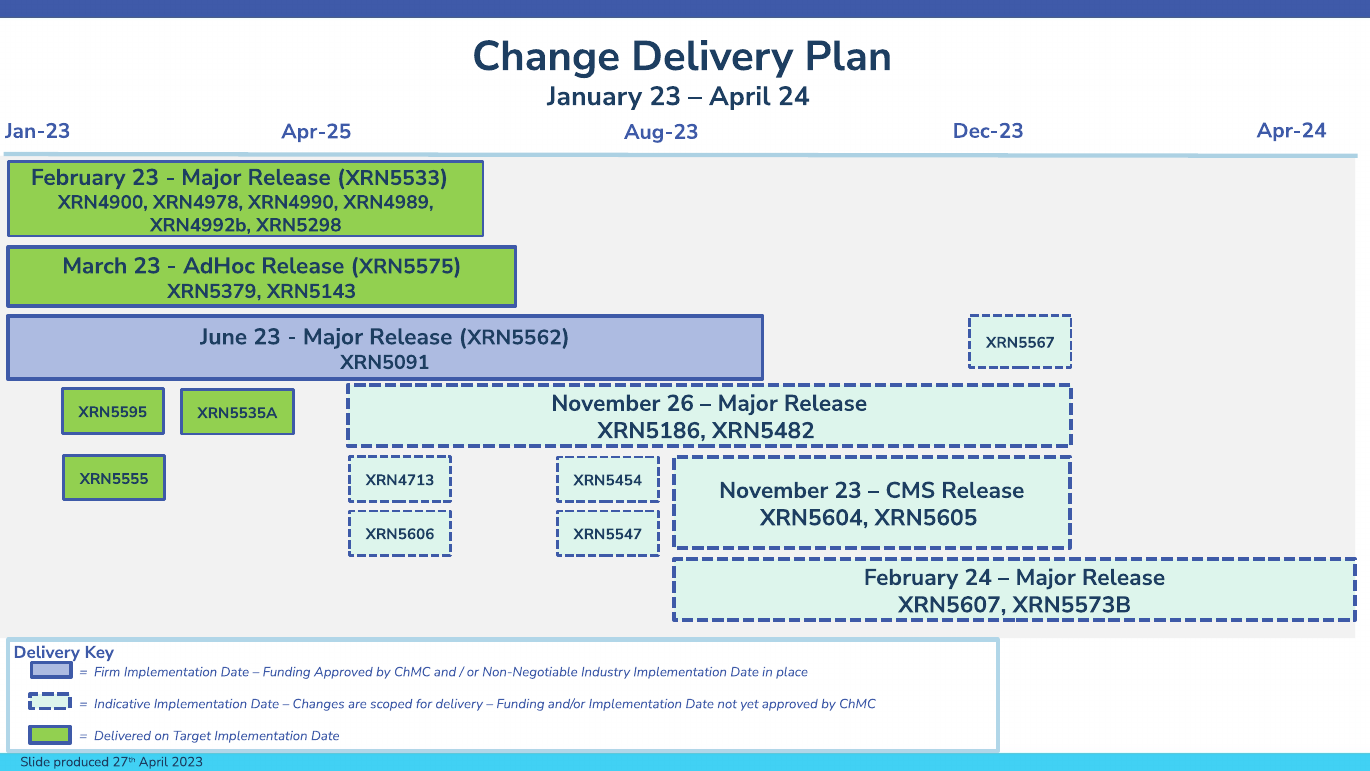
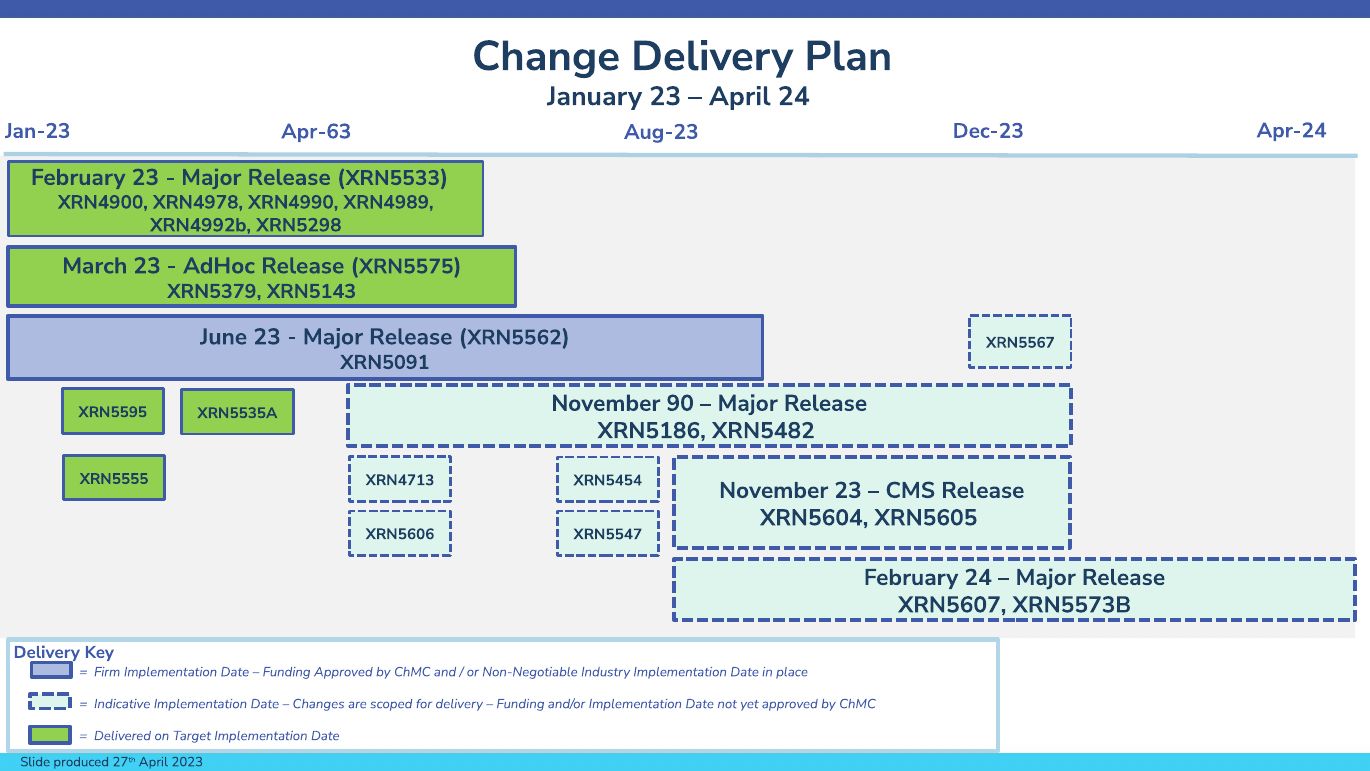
Apr-25: Apr-25 -> Apr-63 (316, 131)
26: 26 -> 90 (680, 403)
